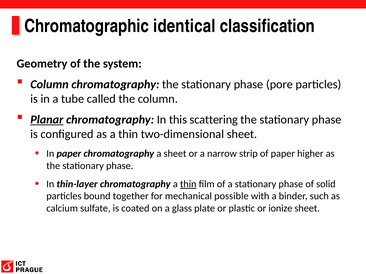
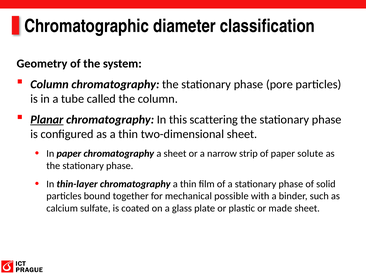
identical: identical -> diameter (184, 26)
higher: higher -> solute (310, 154)
thin underline: present -> none (188, 184)
ionize: ionize -> made (280, 209)
